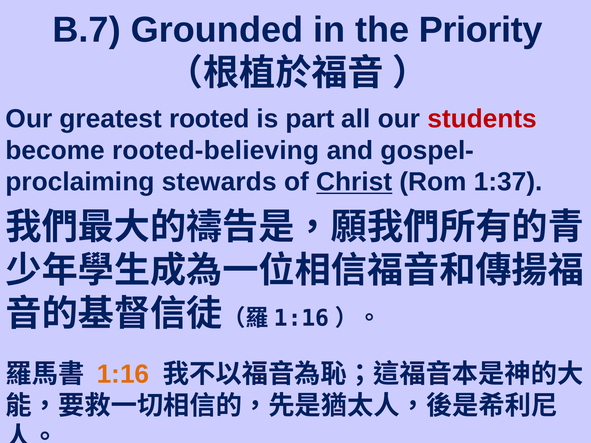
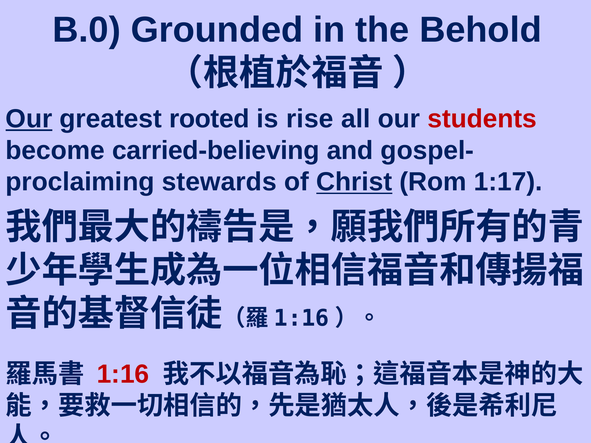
B.7: B.7 -> B.0 (87, 30)
Priority: Priority -> Behold (481, 30)
Our underline: none -> present (29, 119)
part: part -> rise (310, 119)
rooted-believing: rooted-believing -> carried-believing (216, 151)
1:37: 1:37 -> 1:17 (508, 182)
1:16 colour: orange -> red (123, 374)
